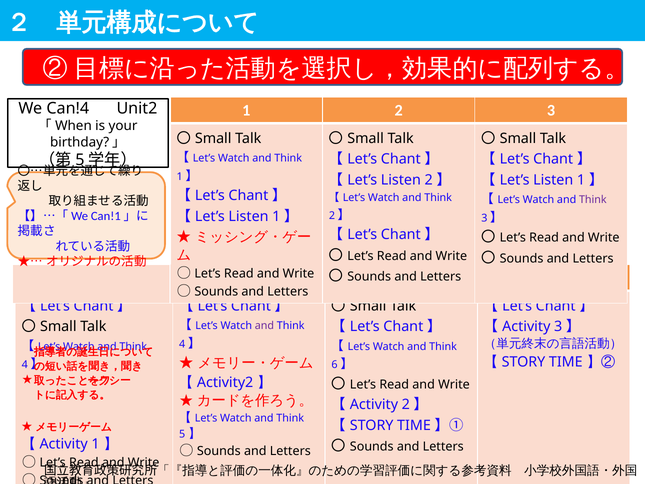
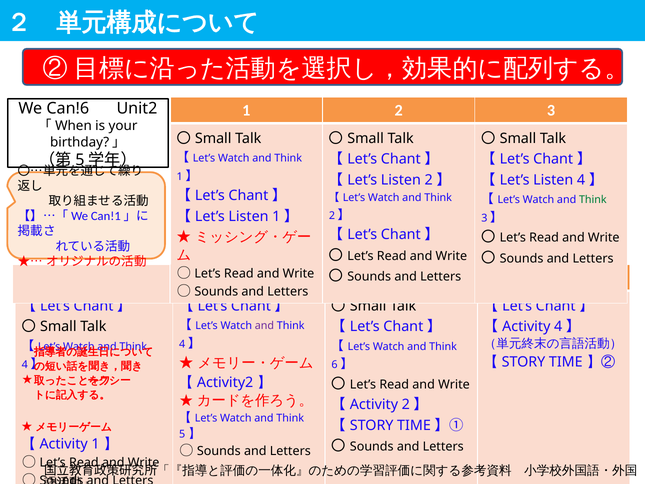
Can!4: Can!4 -> Can!6 (68, 108)
1: 1 -> 4 (581, 180)
Think colour: purple -> green (593, 200)
3: 3 -> 4 (558, 326)
